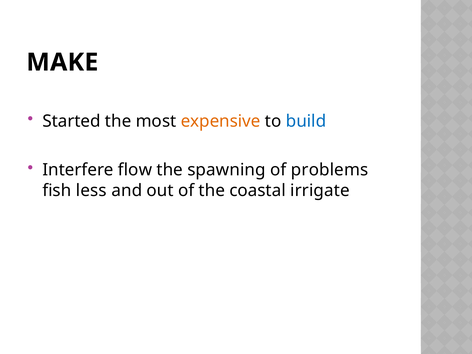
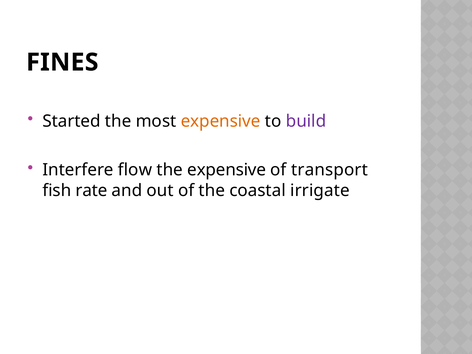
MAKE: MAKE -> FINES (62, 62)
build colour: blue -> purple (306, 121)
the spawning: spawning -> expensive (227, 170)
problems: problems -> transport (330, 170)
less: less -> rate (92, 190)
